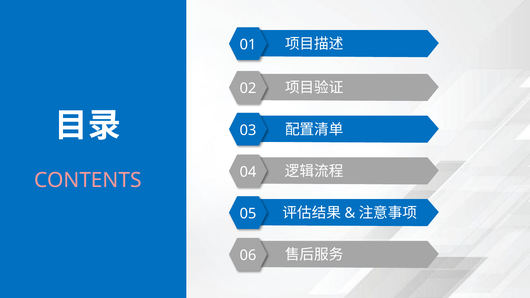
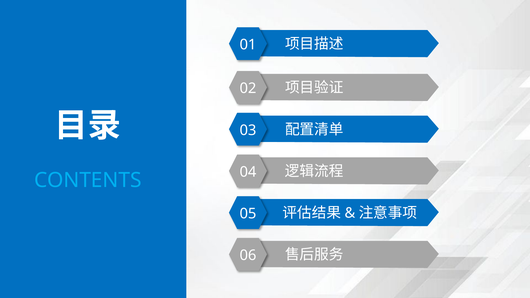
CONTENTS colour: pink -> light blue (88, 180)
